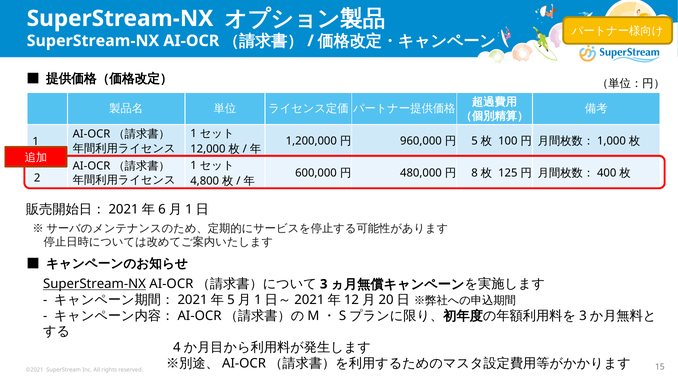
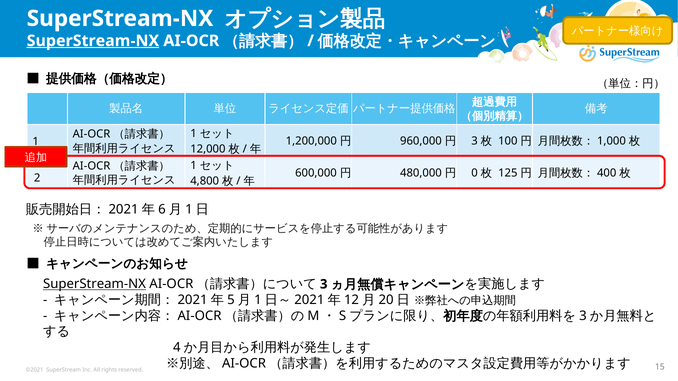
SuperStream-NX underline: none -> present (93, 41)
5: 5 -> 3 (475, 141)
8: 8 -> 0 (475, 173)
